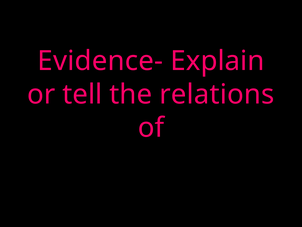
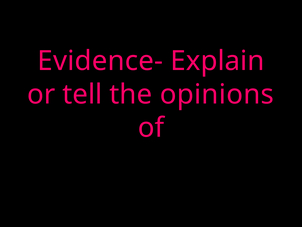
relations: relations -> opinions (217, 94)
